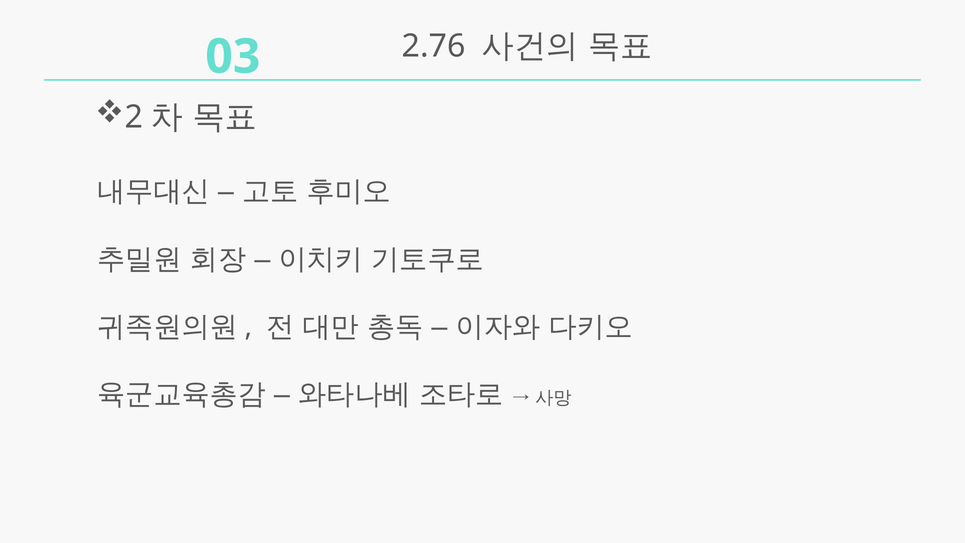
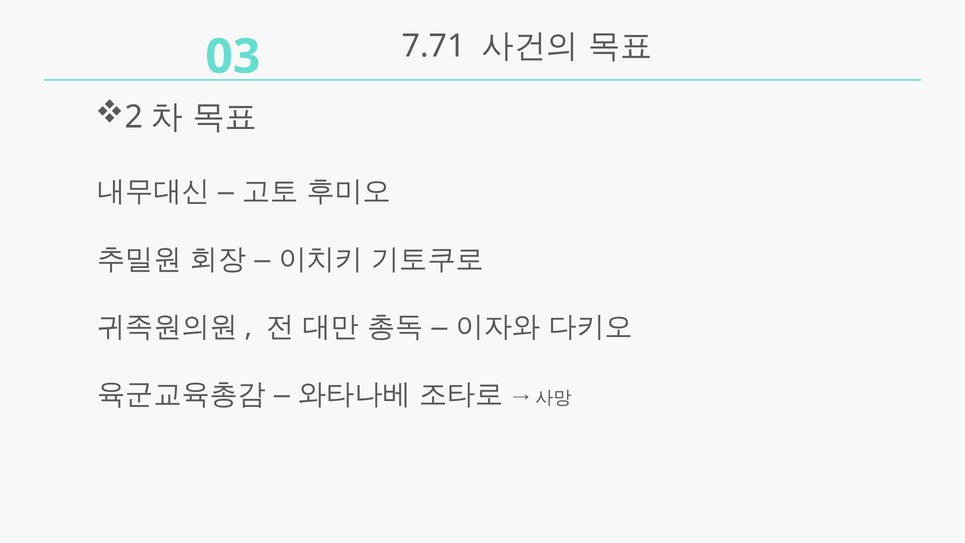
2.76: 2.76 -> 7.71 (434, 46)
